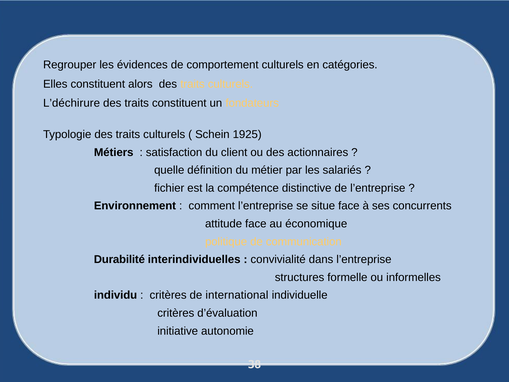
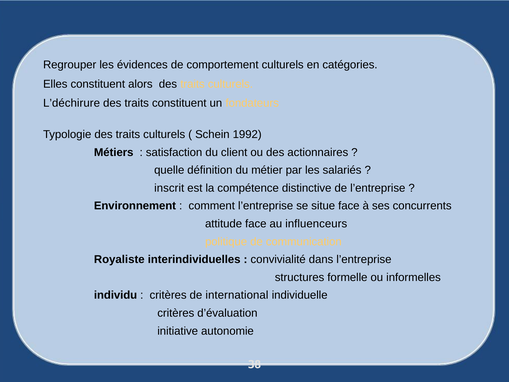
1925: 1925 -> 1992 (247, 134)
fichier: fichier -> inscrit (169, 188)
économique: économique -> influenceurs (316, 224)
Durabilité: Durabilité -> Royaliste (119, 259)
